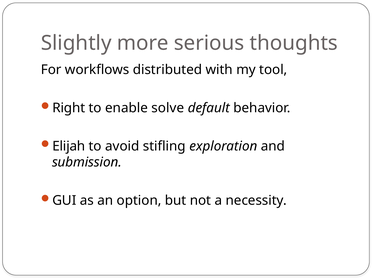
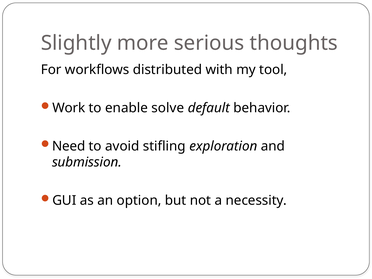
Right: Right -> Work (69, 108)
Elijah: Elijah -> Need (69, 146)
